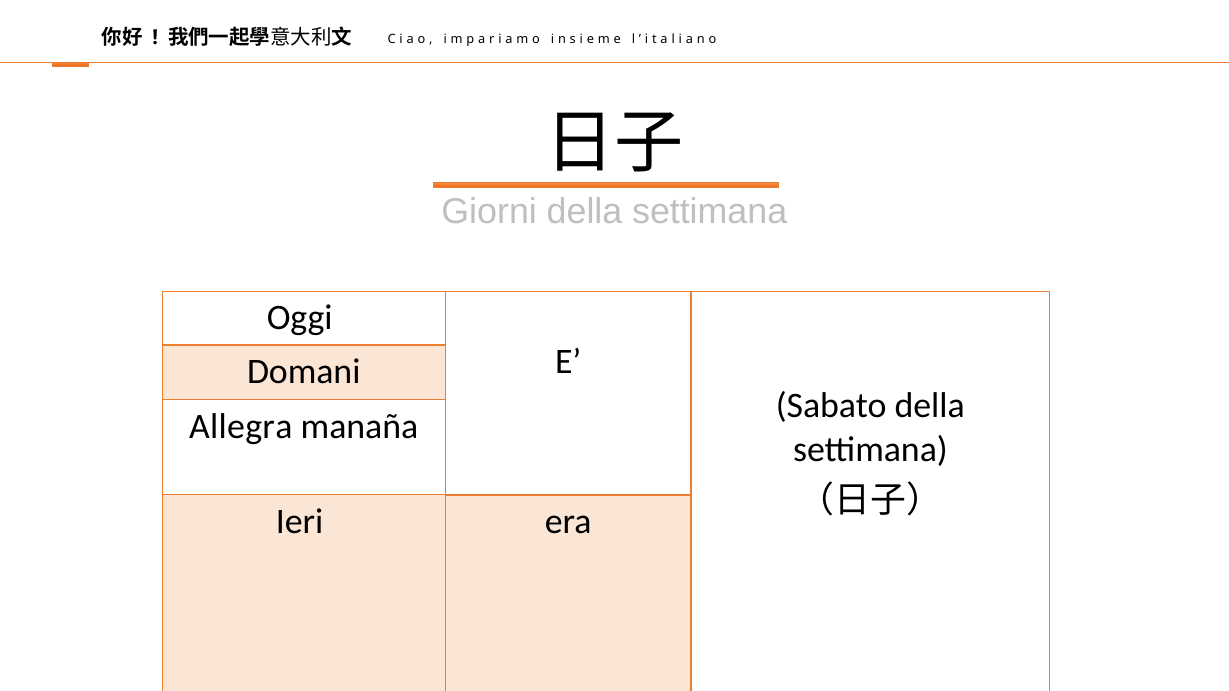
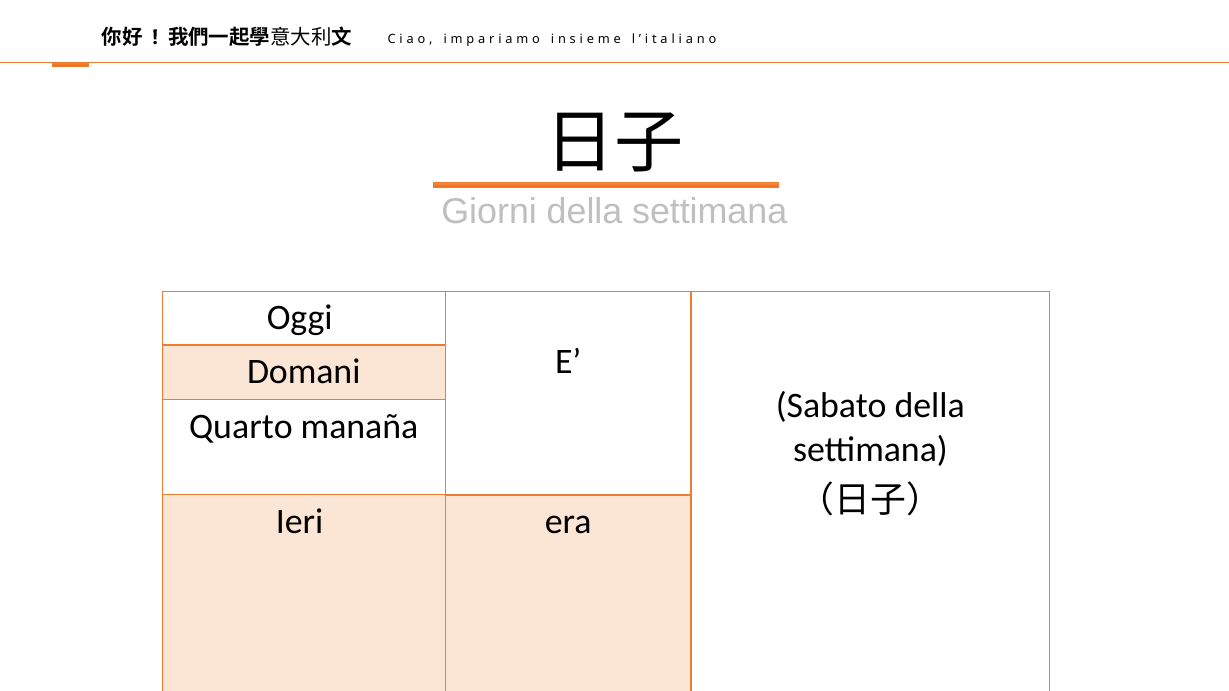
Allegra: Allegra -> Quarto (241, 427)
